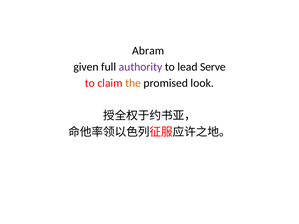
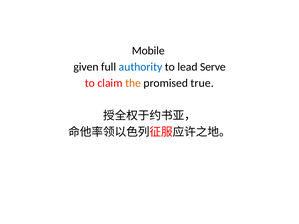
Abram: Abram -> Mobile (148, 51)
authority colour: purple -> blue (141, 67)
look: look -> true (202, 83)
